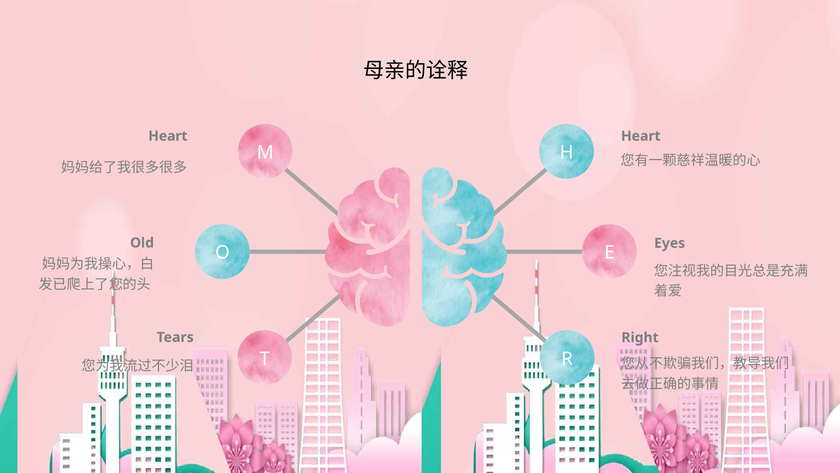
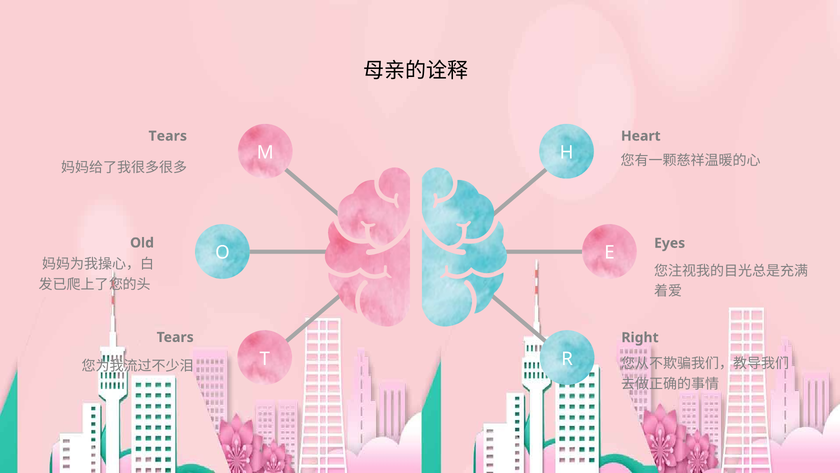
Heart: Heart -> Tears (168, 136)
